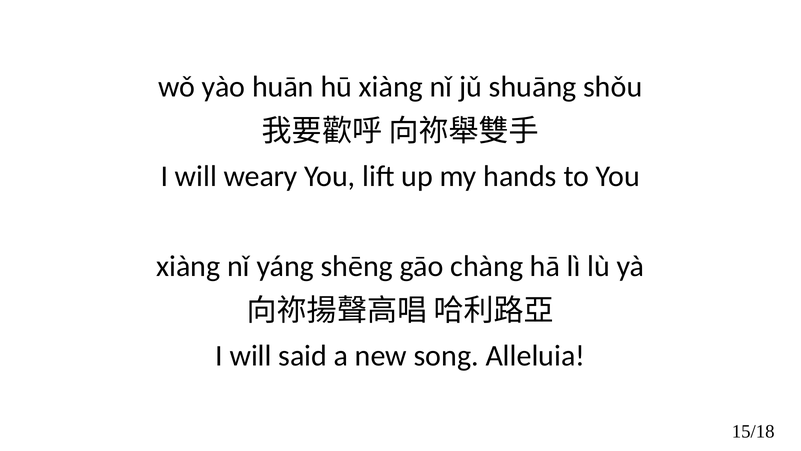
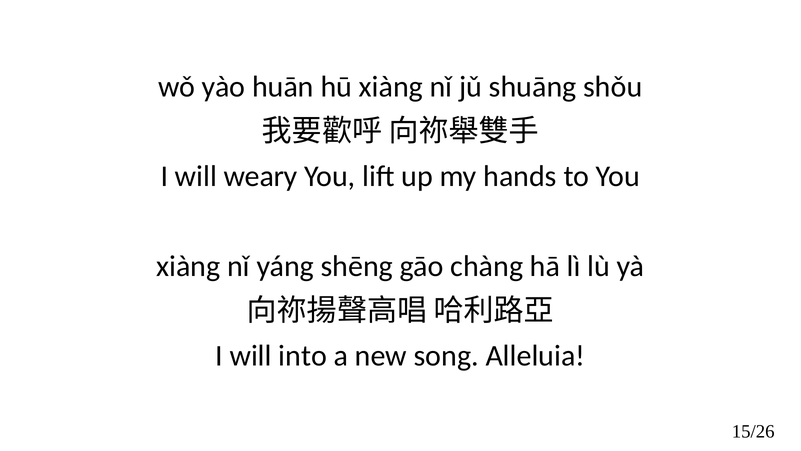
said: said -> into (303, 356)
15/18: 15/18 -> 15/26 (753, 431)
